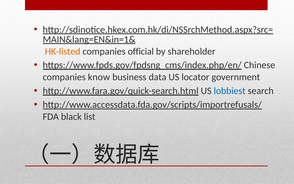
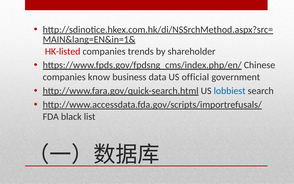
HK-listed colour: orange -> red (63, 51)
official: official -> trends (141, 51)
locator: locator -> official (195, 77)
